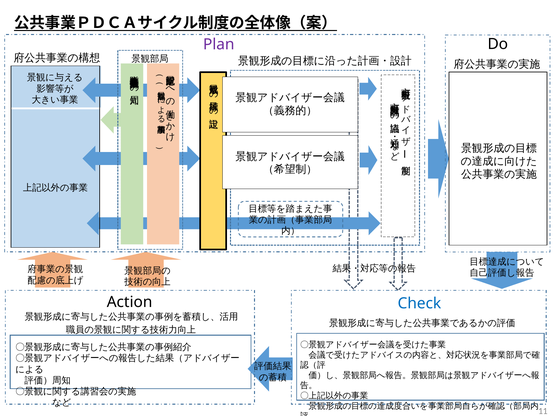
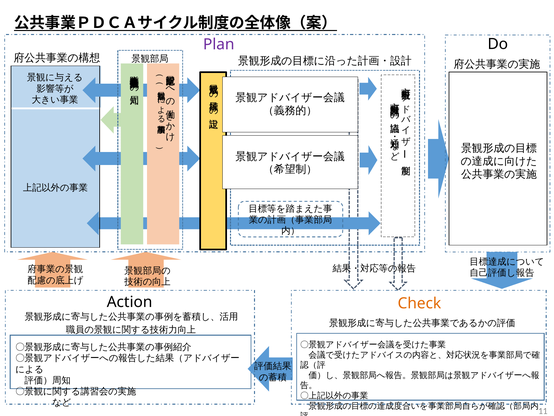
Check colour: blue -> orange (419, 303)
